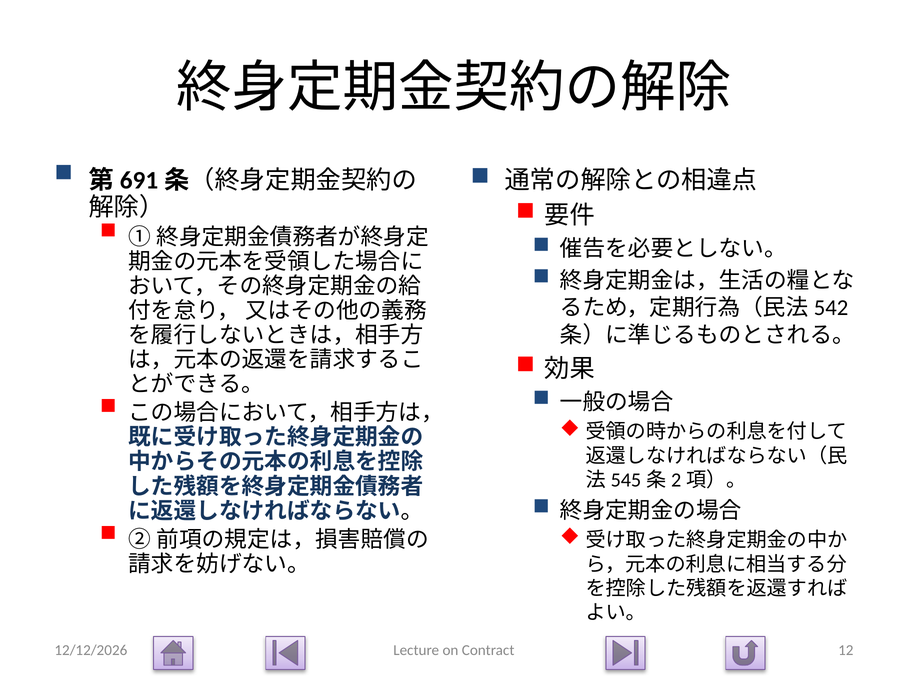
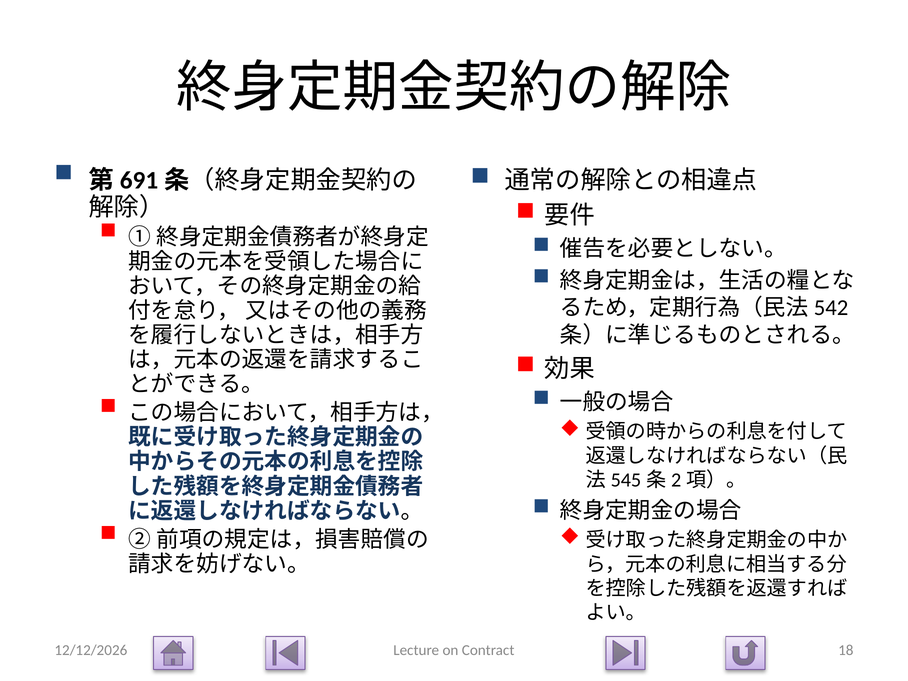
12: 12 -> 18 (846, 650)
